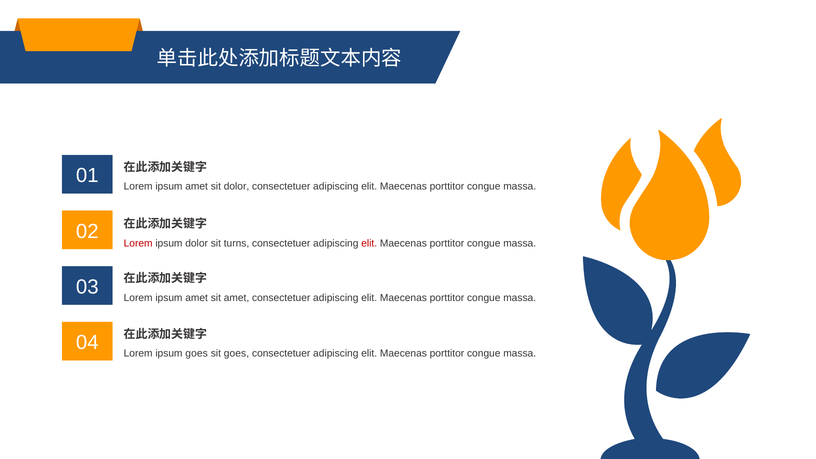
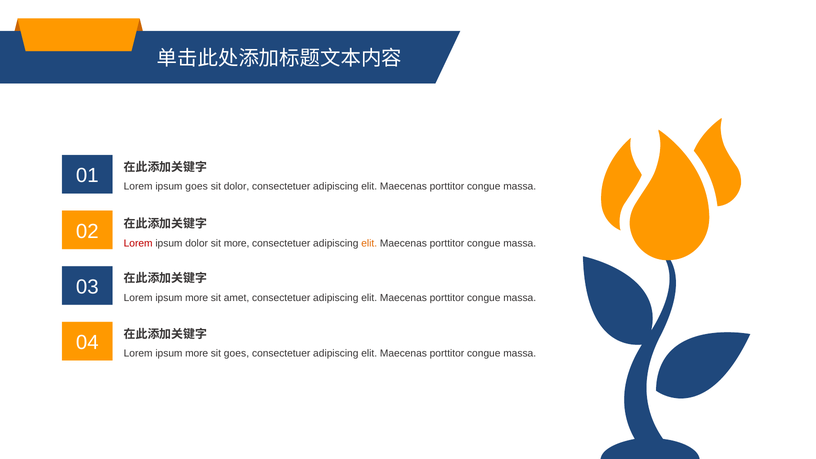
amet: amet -> goes (197, 187)
sit turns: turns -> more (237, 243)
elit colour: red -> orange (369, 243)
amet: amet -> more (197, 298)
goes: goes -> more (197, 353)
